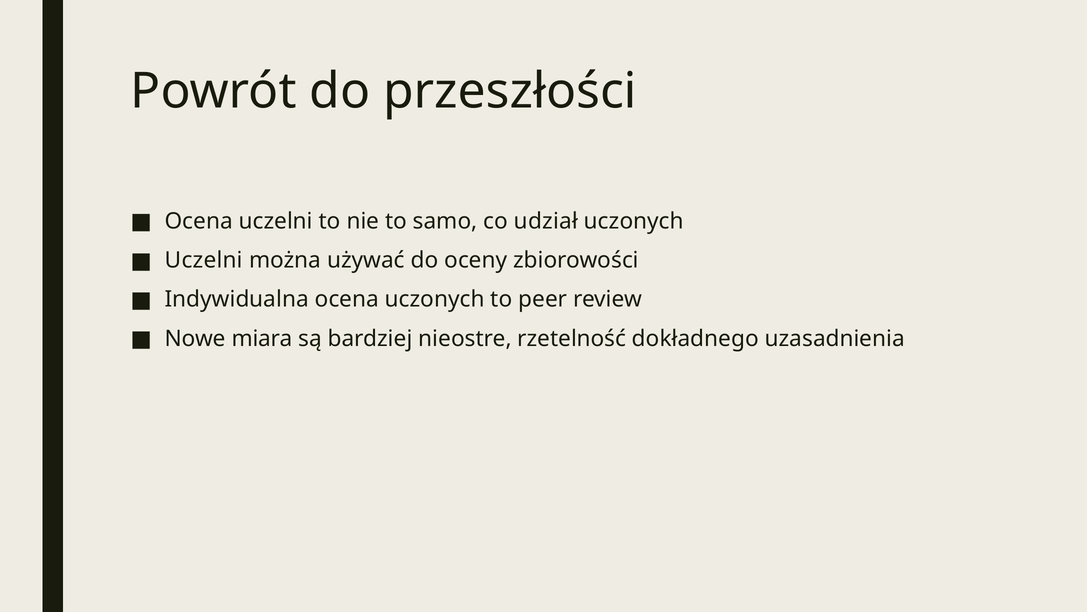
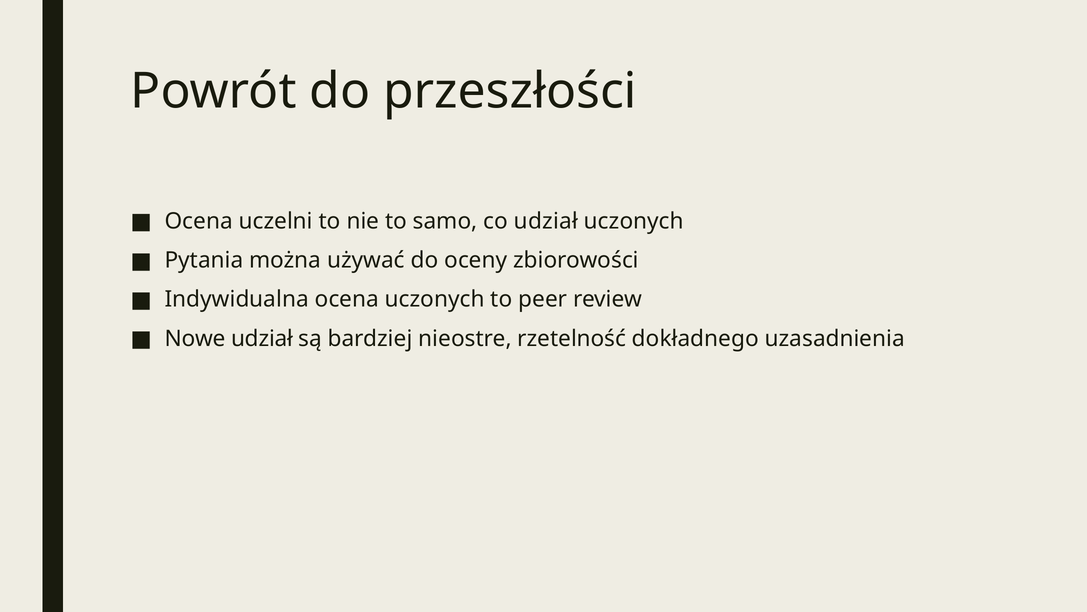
Uczelni: Uczelni -> Pytania (204, 260)
Nowe miara: miara -> udział (262, 338)
